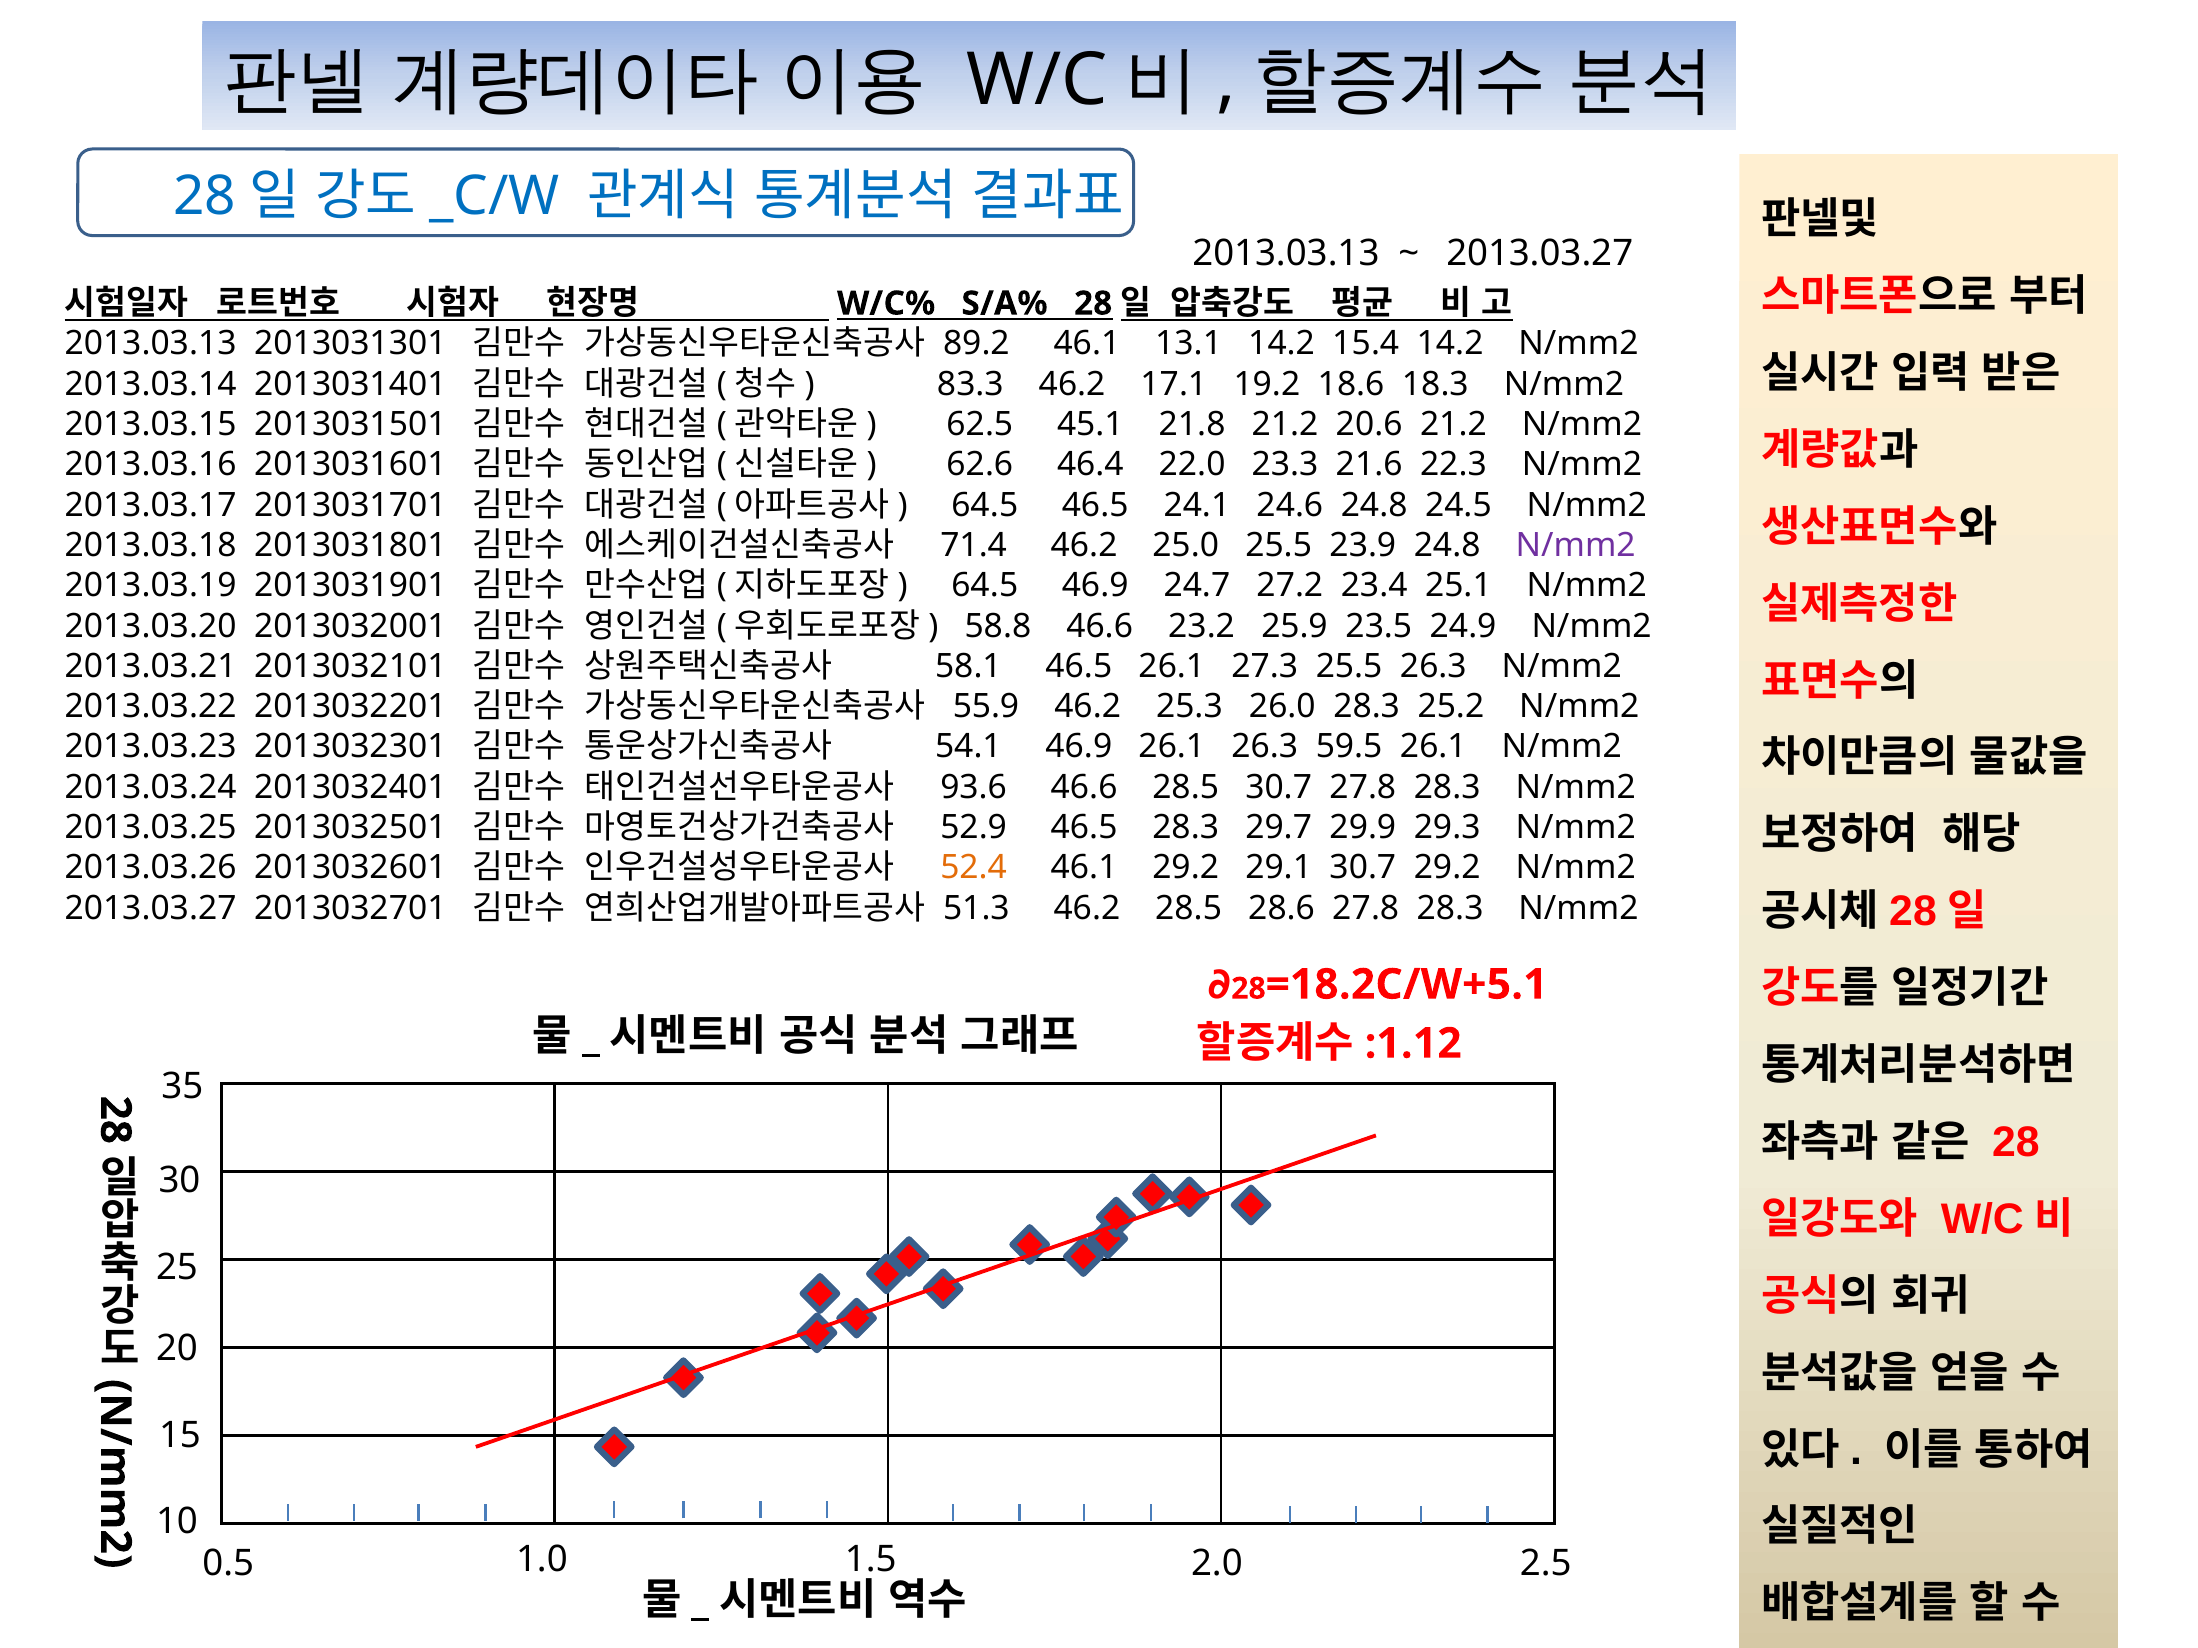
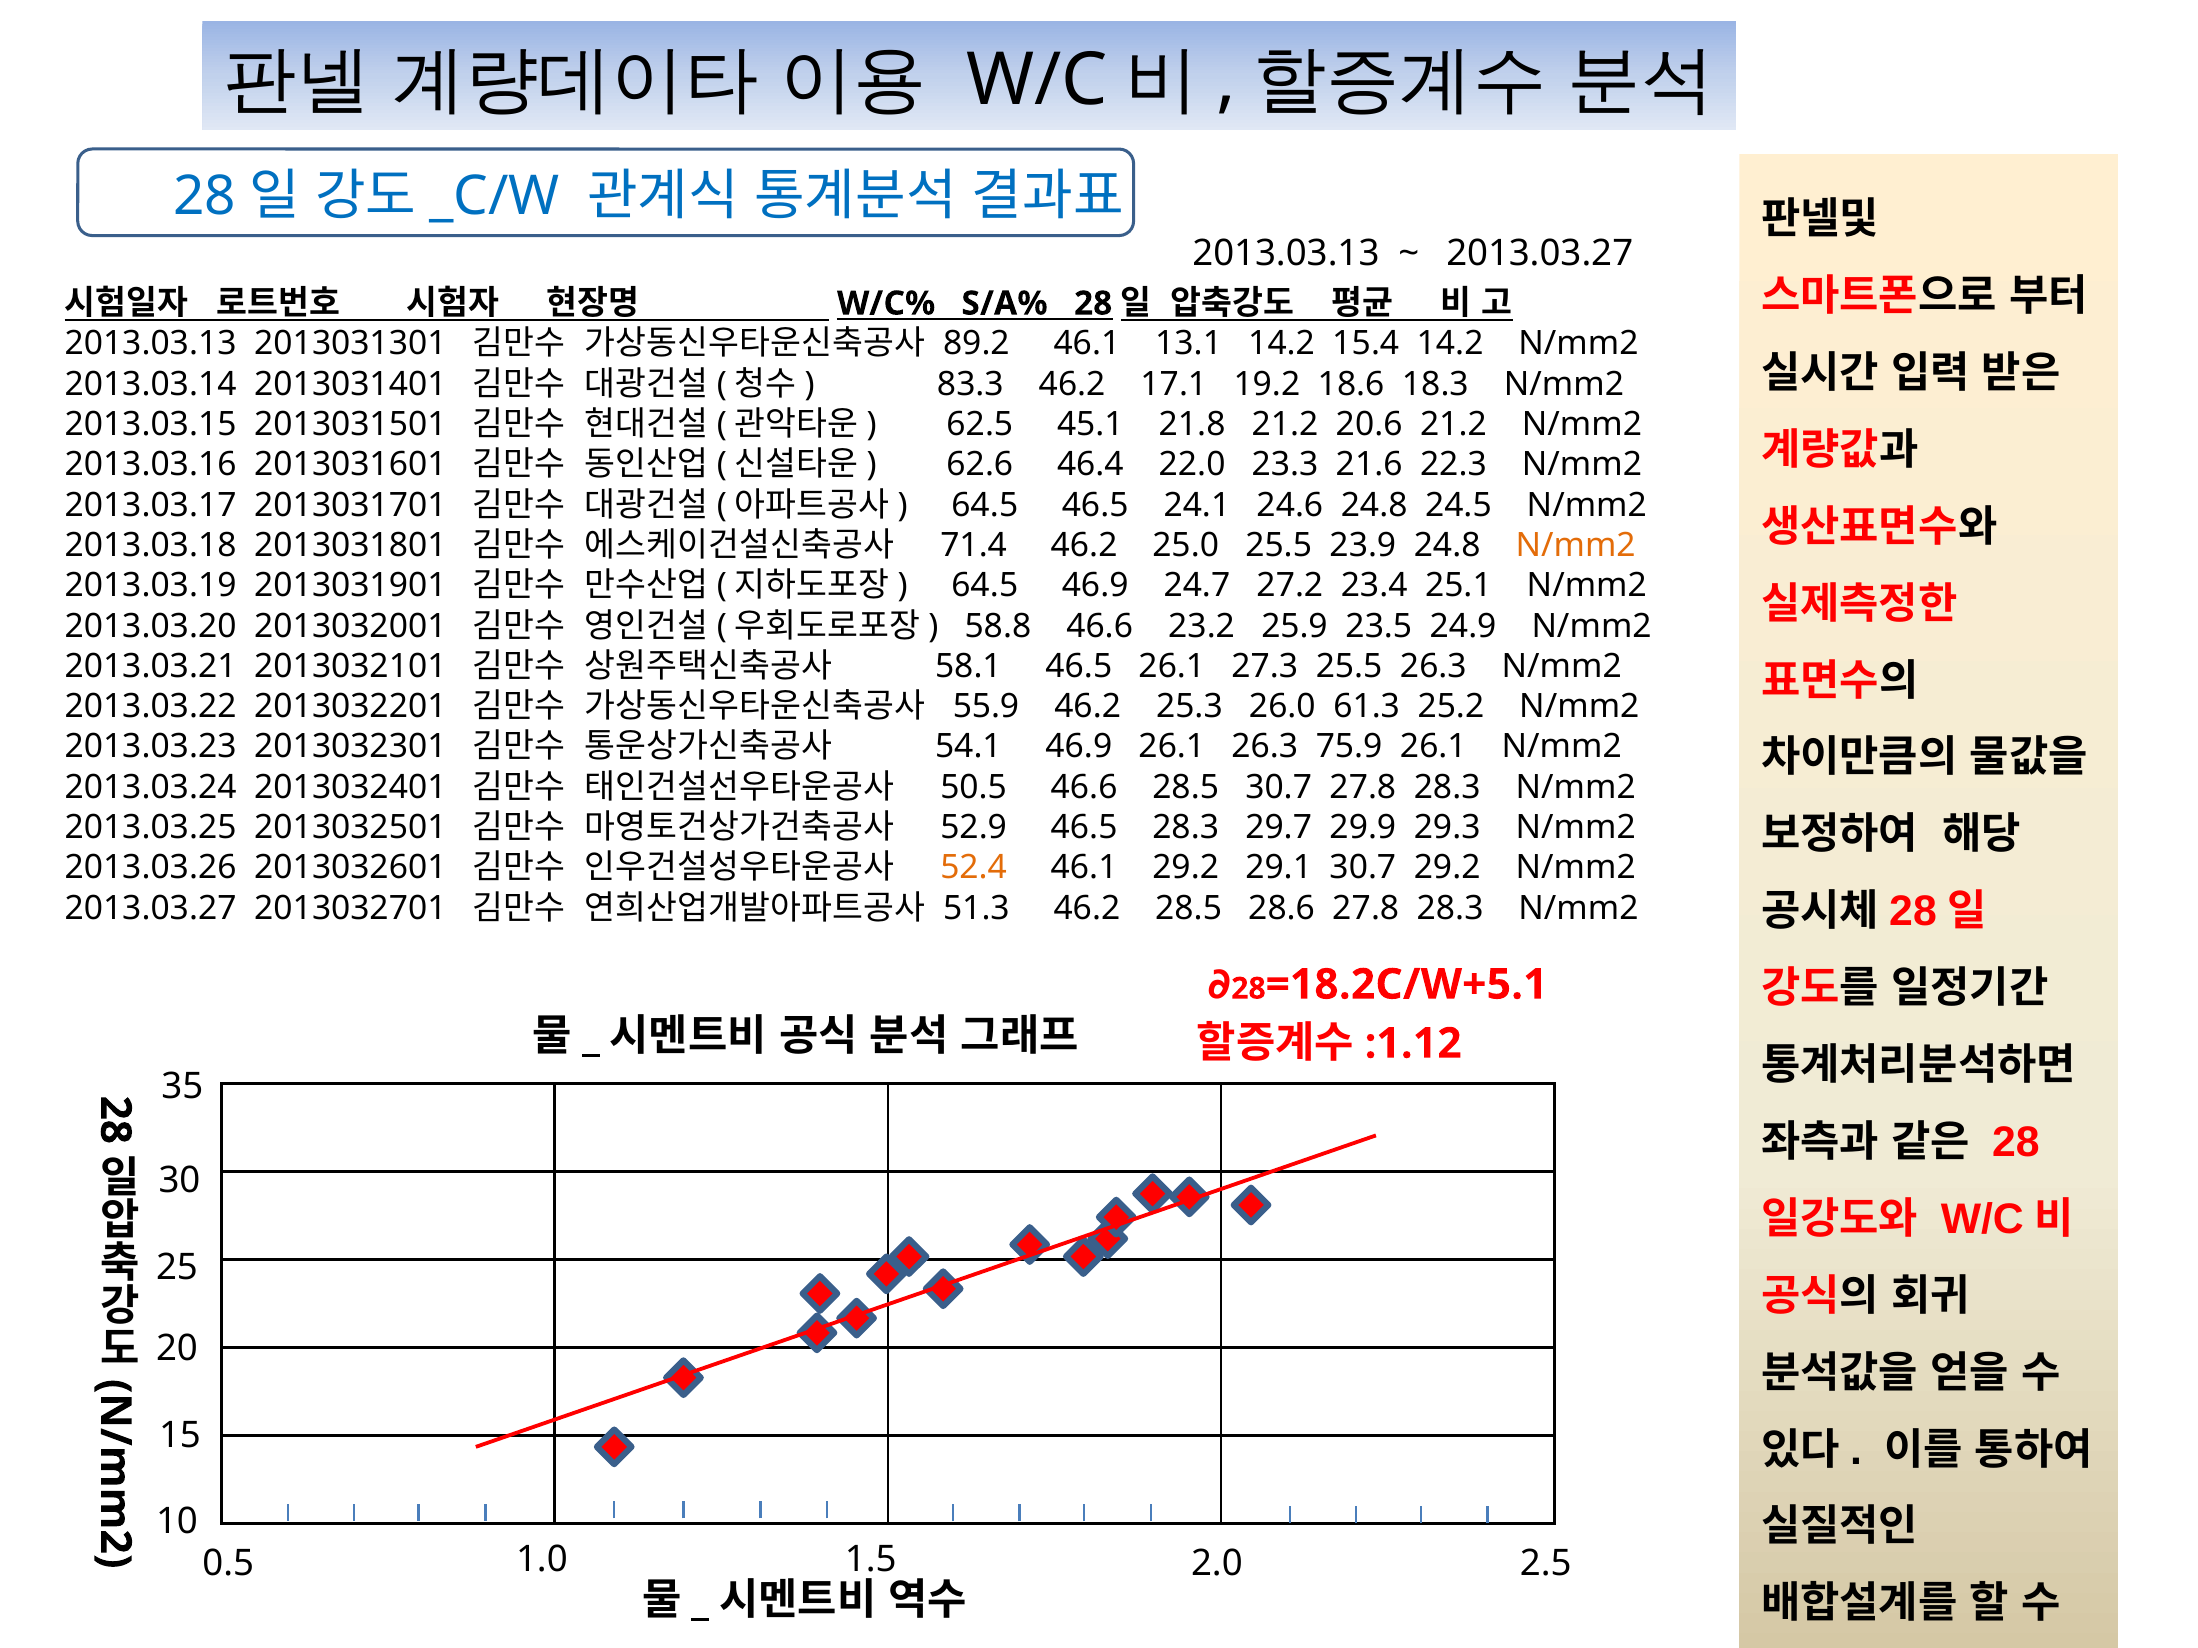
N/mm2 colour: purple -> orange (1576, 546)
26.0 28.3: 28.3 -> 61.3 (1367, 707)
59.5: 59.5 -> 75.9 (1349, 747)
93.6: 93.6 -> 50.5 (974, 787)
